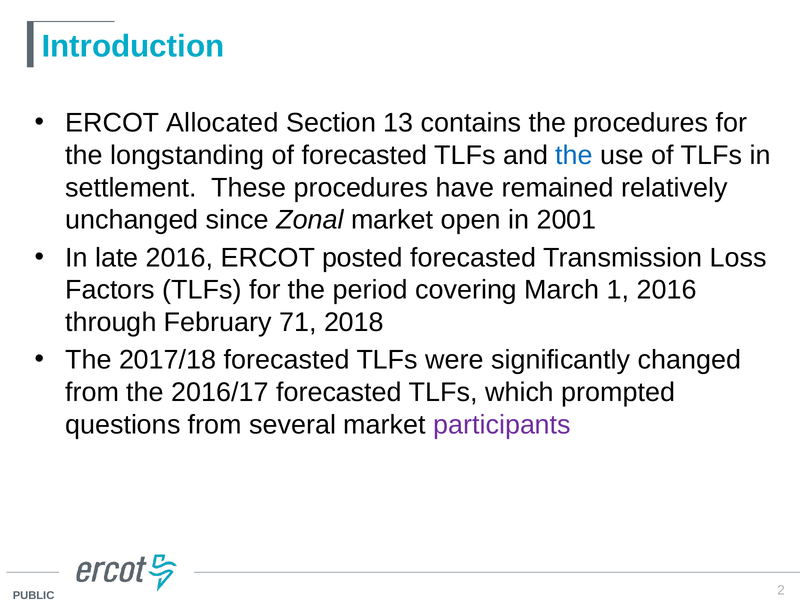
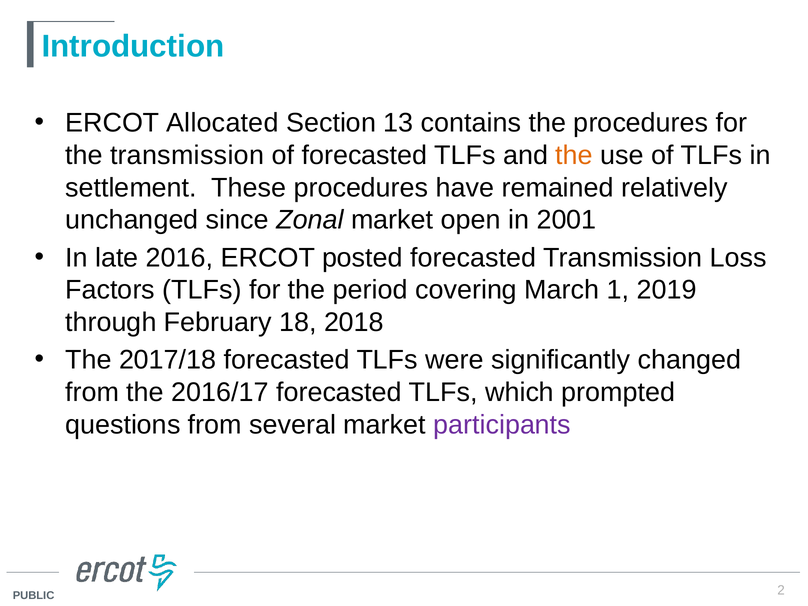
the longstanding: longstanding -> transmission (187, 155)
the colour: blue -> orange (574, 155)
1 2016: 2016 -> 2019 (667, 290)
71: 71 -> 18 (298, 322)
